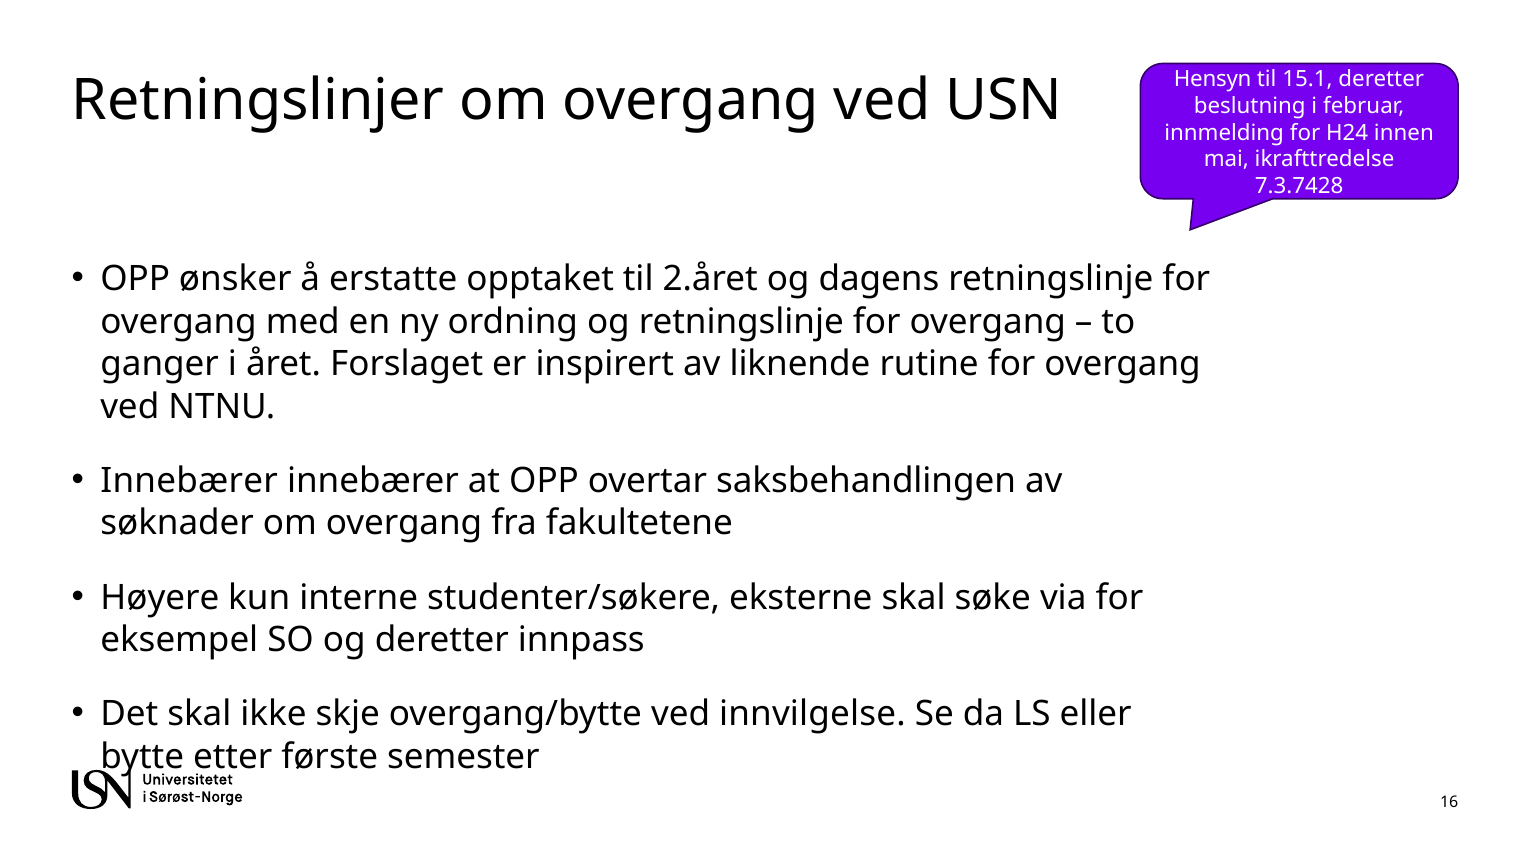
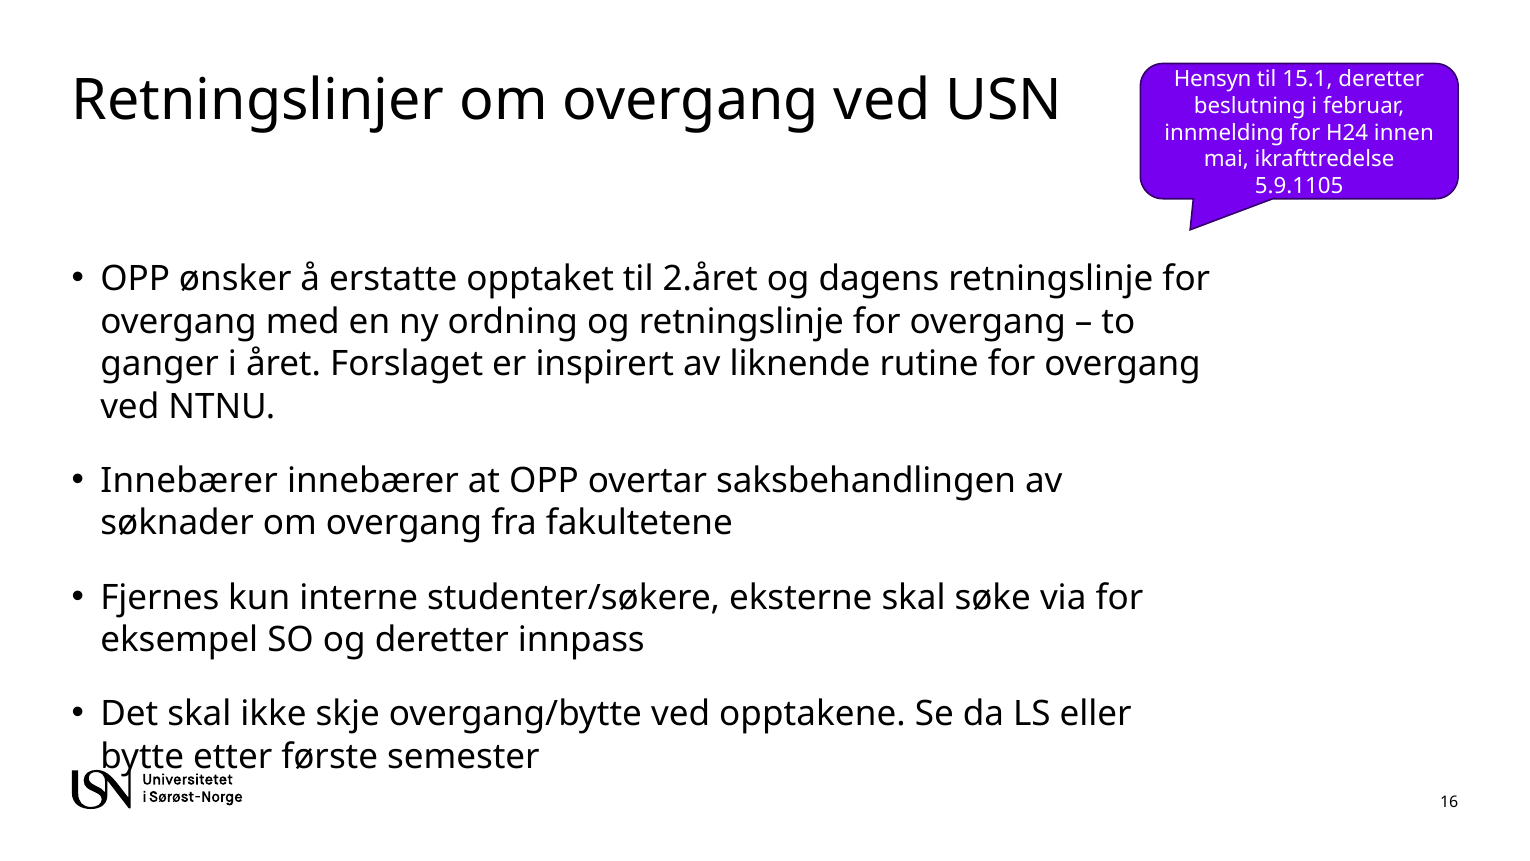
7.3.7428: 7.3.7428 -> 5.9.1105 (1299, 186)
Høyere: Høyere -> Fjernes (160, 597)
innvilgelse: innvilgelse -> opptakene (812, 714)
